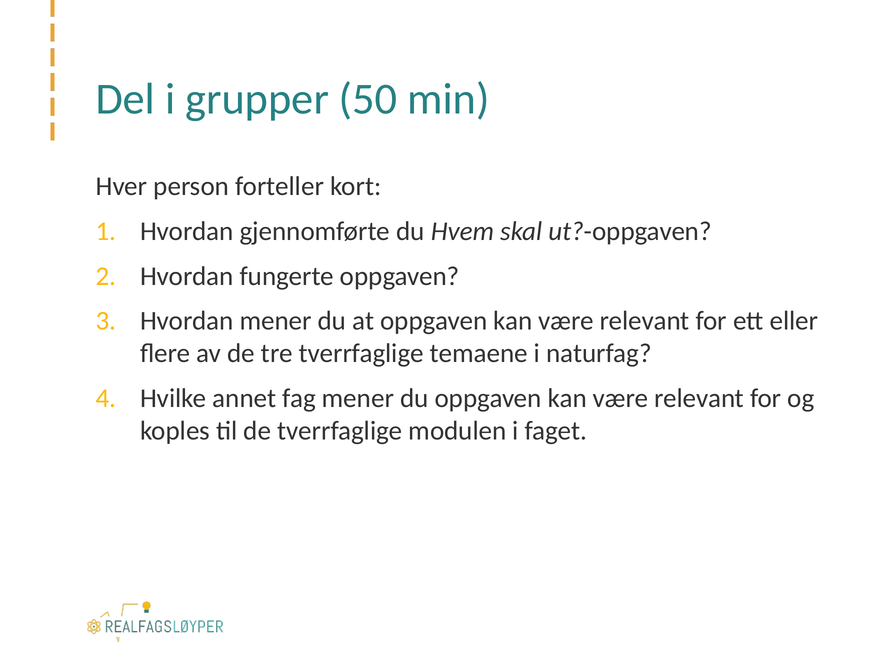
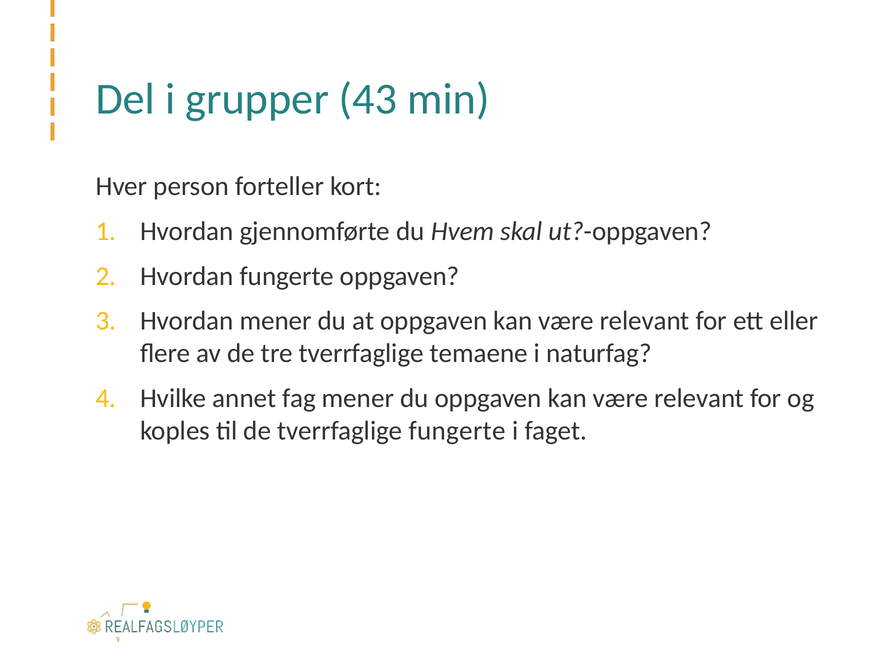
50: 50 -> 43 (368, 99)
tverrfaglige modulen: modulen -> fungerte (457, 431)
